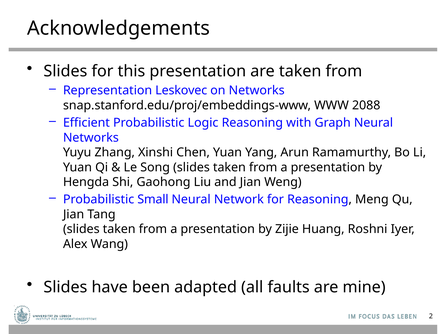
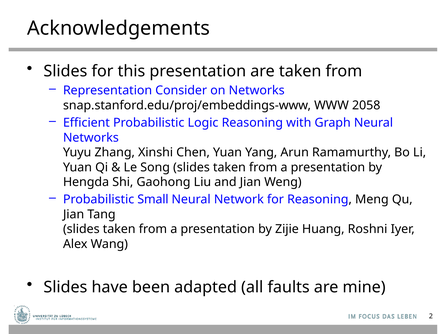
Leskovec: Leskovec -> Consider (181, 91)
2088: 2088 -> 2058 (366, 106)
